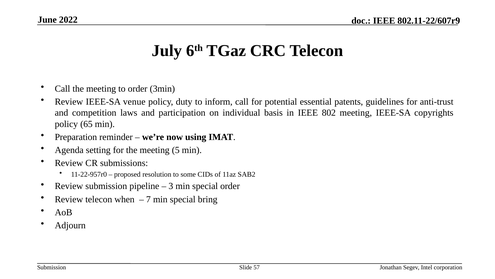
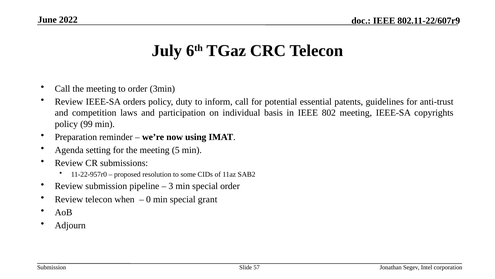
venue: venue -> orders (134, 102)
65: 65 -> 99 (86, 124)
7: 7 -> 0 (148, 199)
bring: bring -> grant (208, 199)
